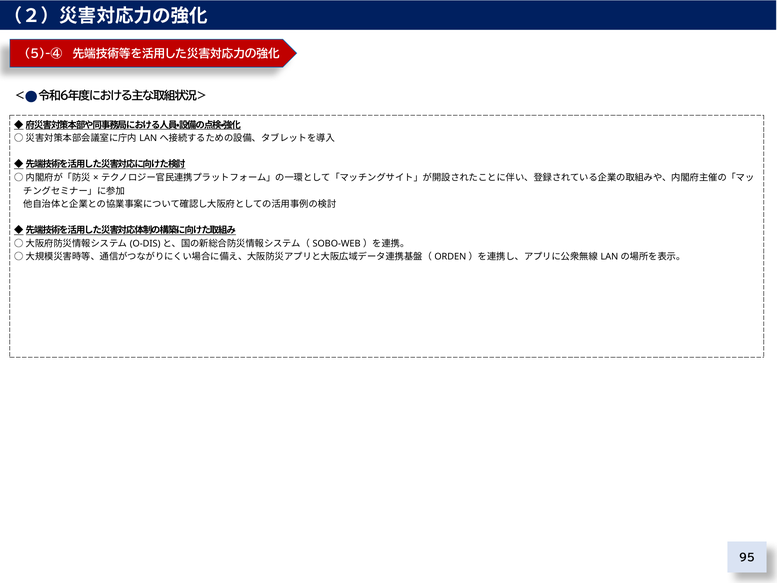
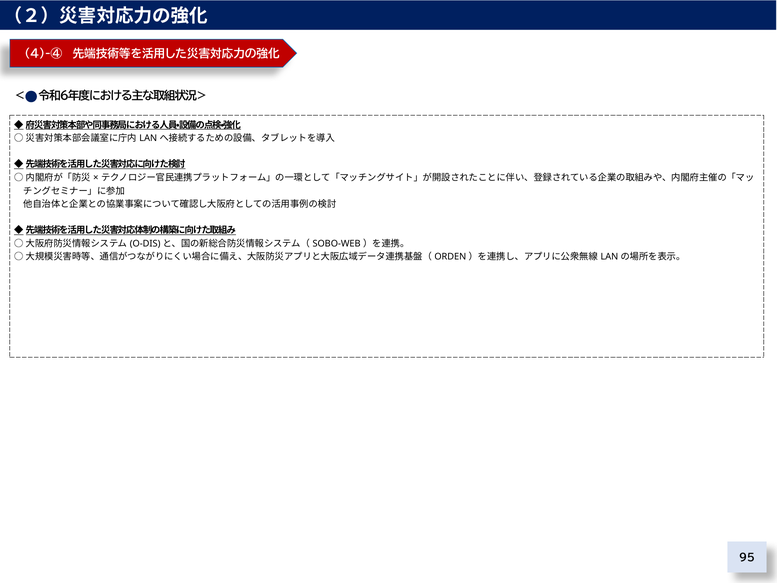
5)-④: 5)-④ -> 4)-④ (43, 54)
